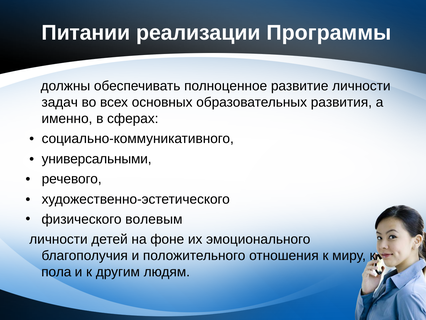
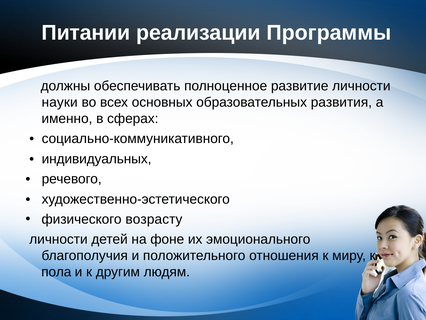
задач: задач -> науки (60, 102)
универсальными: универсальными -> индивидуальных (97, 159)
волевым: волевым -> возрасту (154, 219)
